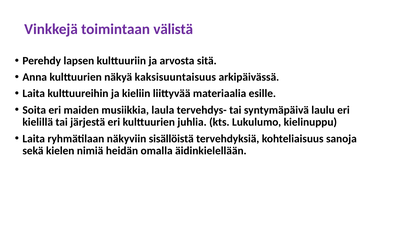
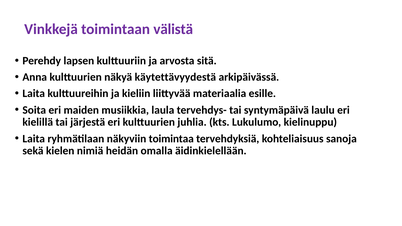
kaksisuuntaisuus: kaksisuuntaisuus -> käytettävyydestä (175, 77)
sisällöistä: sisällöistä -> toimintaa (171, 139)
